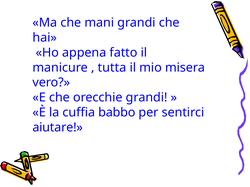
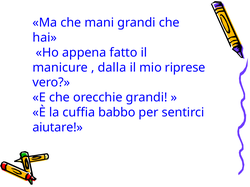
tutta: tutta -> dalla (112, 68)
misera: misera -> riprese (185, 68)
